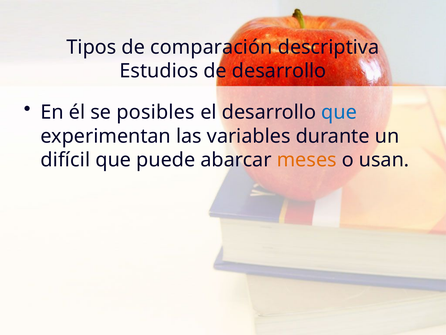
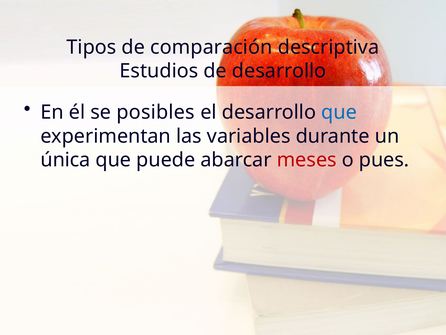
difícil: difícil -> única (65, 160)
meses colour: orange -> red (307, 160)
usan: usan -> pues (384, 160)
